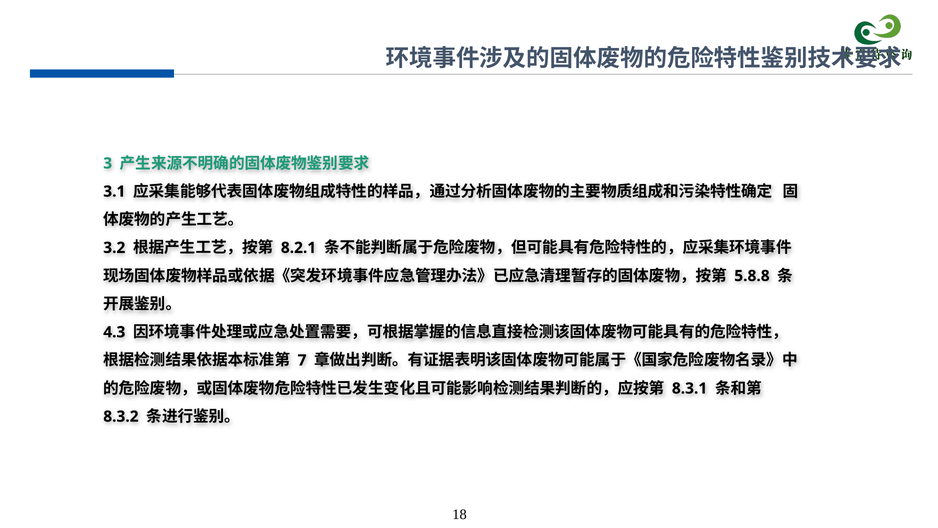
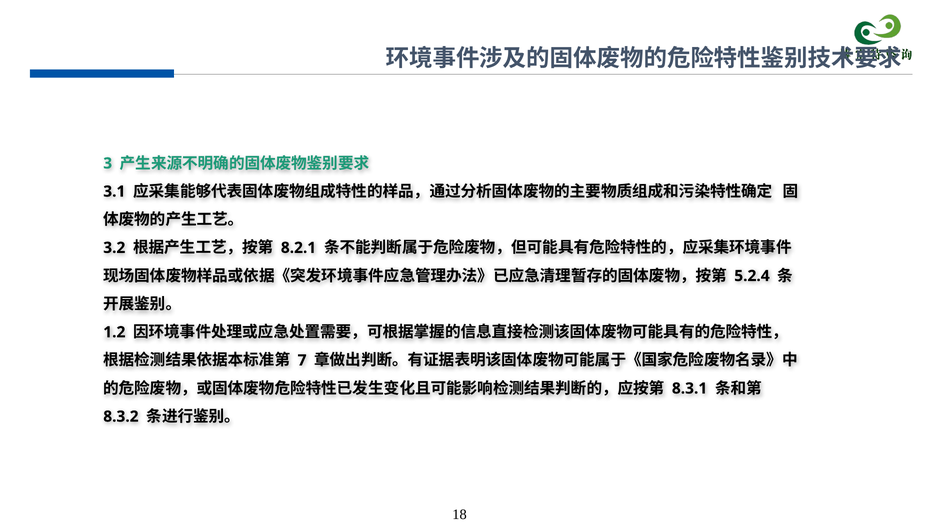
5.8.8: 5.8.8 -> 5.2.4 (752, 276)
4.3: 4.3 -> 1.2 (114, 332)
